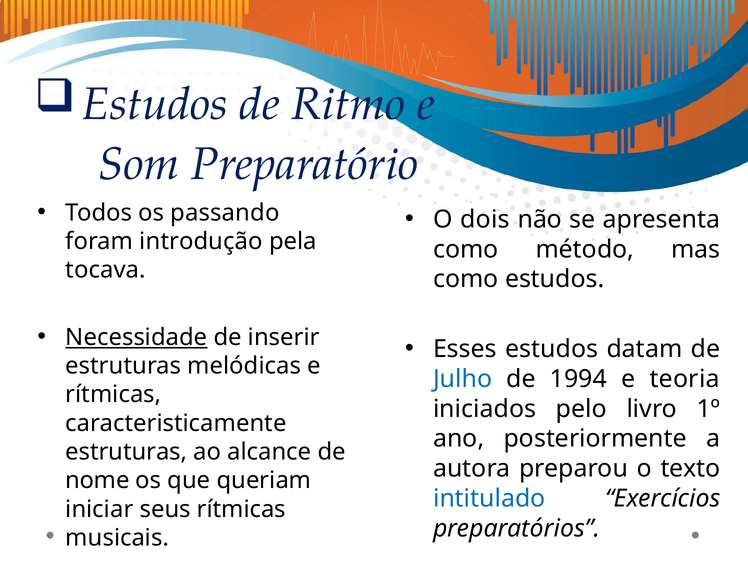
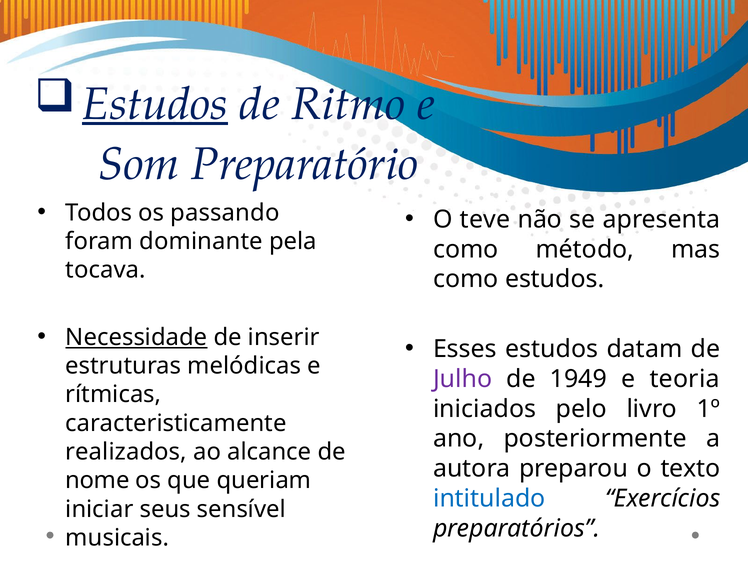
Estudos underline: none -> present (155, 104)
dois: dois -> teve (485, 219)
introdução: introdução -> dominante (201, 241)
Julho colour: blue -> purple (463, 379)
1994: 1994 -> 1949 (578, 379)
estruturas: estruturas -> realizados (126, 452)
seus rítmicas: rítmicas -> sensível (241, 509)
